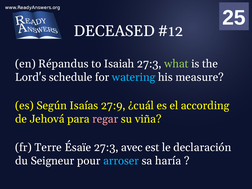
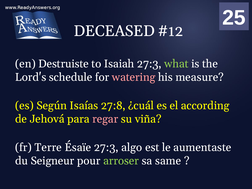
Répandus: Répandus -> Destruiste (64, 64)
watering colour: light blue -> pink (134, 77)
27:9: 27:9 -> 27:8 (113, 106)
avec: avec -> algo (132, 147)
declaración: declaración -> aumentaste (202, 147)
arroser colour: light blue -> light green (121, 161)
haría: haría -> same (168, 161)
